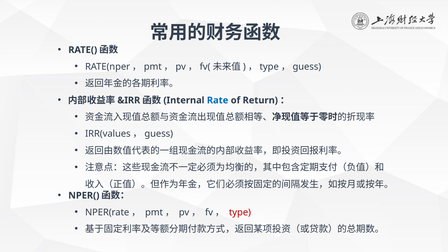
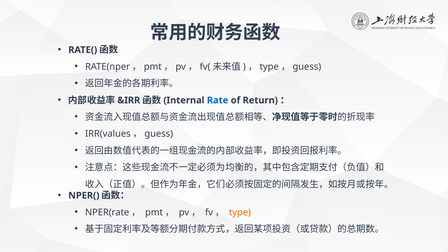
type colour: red -> orange (240, 212)
